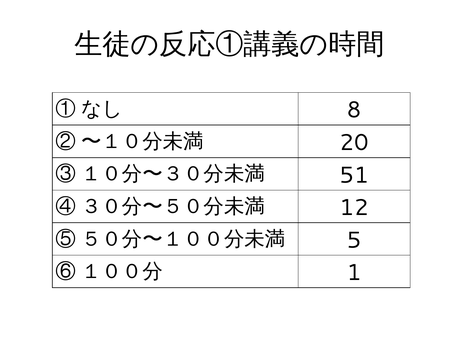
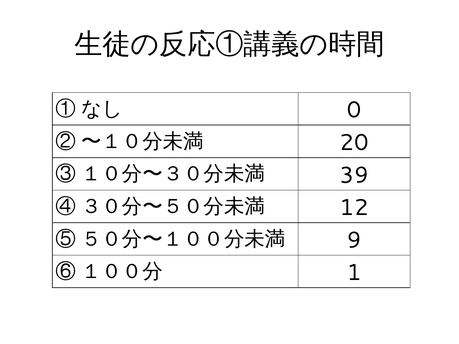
8: 8 -> 0 (354, 110)
51: 51 -> 39 (354, 175)
5: 5 -> 9 (354, 240)
